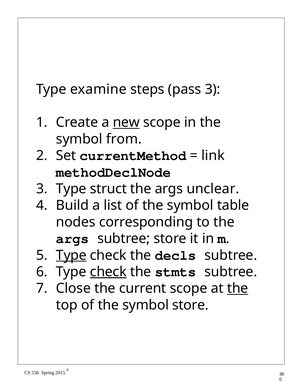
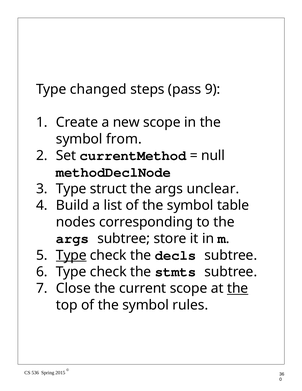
examine: examine -> changed (98, 89)
pass 3: 3 -> 9 (213, 89)
new underline: present -> none (126, 122)
link: link -> null (213, 156)
check underline: present -> none (108, 272)
symbol store: store -> rules (190, 305)
